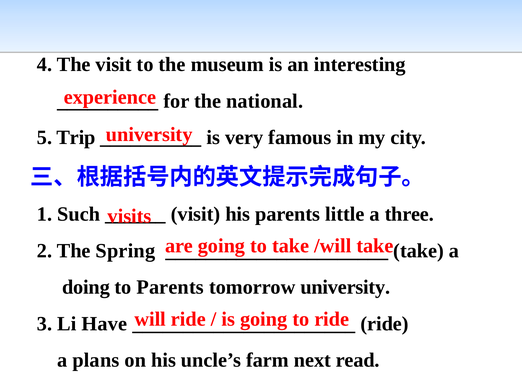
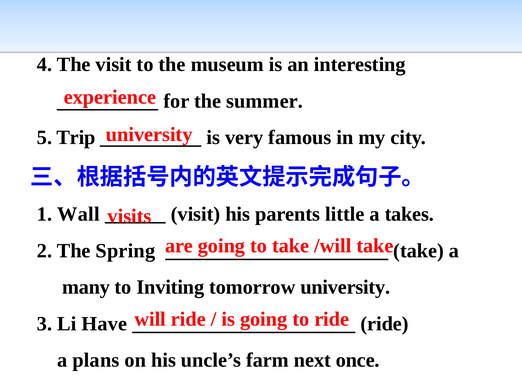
national: national -> summer (265, 101)
Such: Such -> Wall (78, 214)
three: three -> takes (409, 214)
doing: doing -> many (86, 288)
to Parents: Parents -> Inviting (170, 288)
read: read -> once (358, 361)
